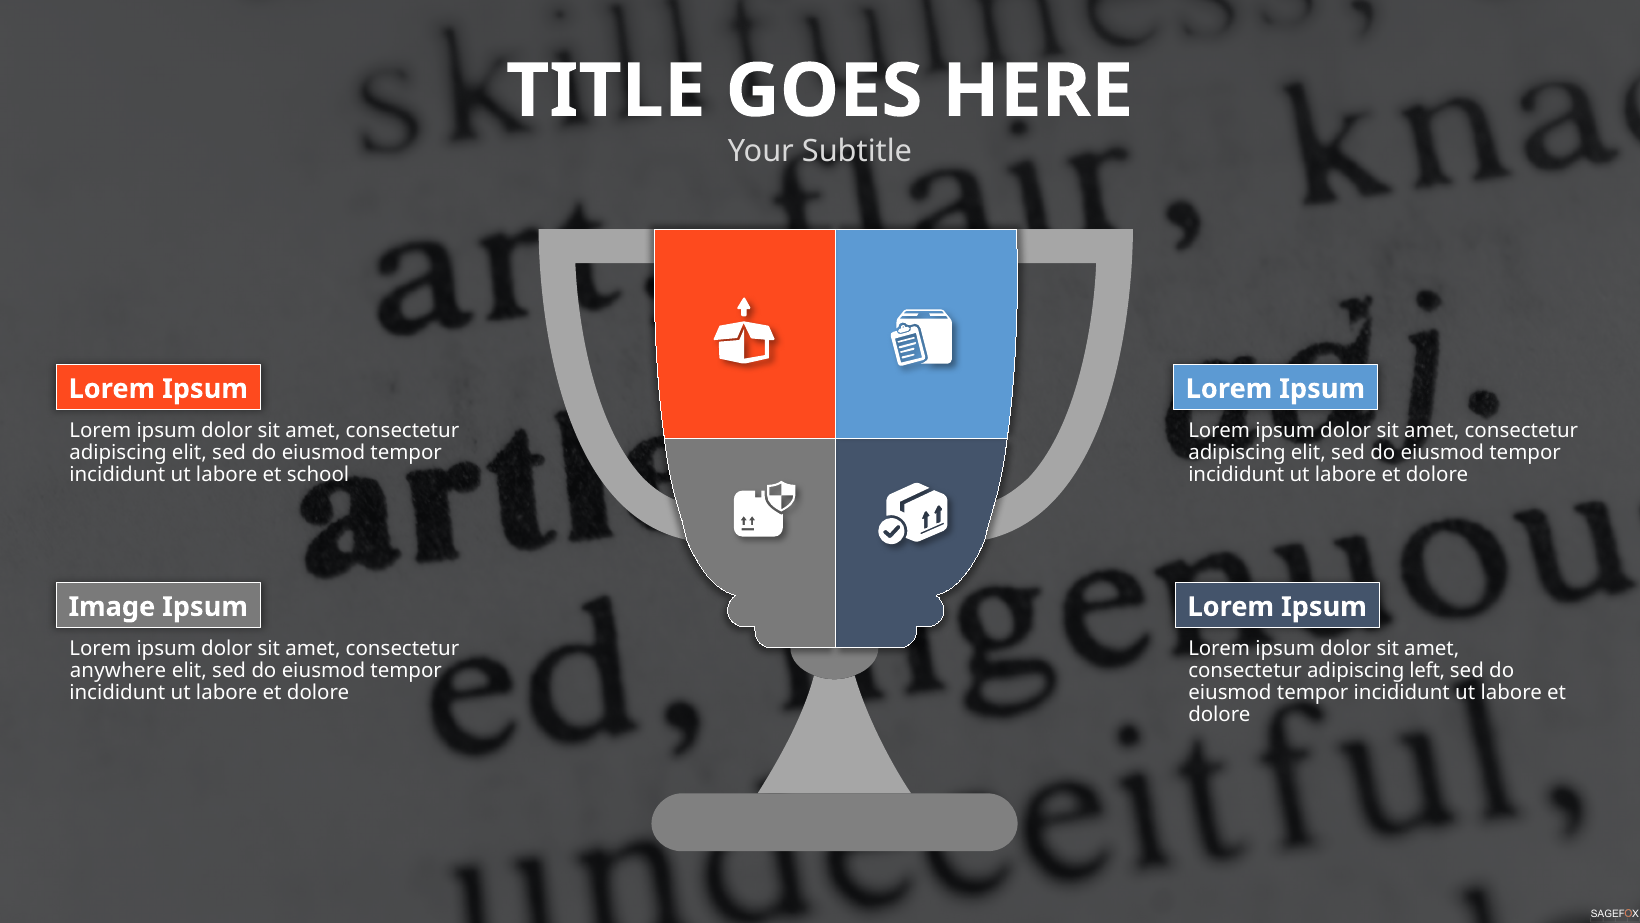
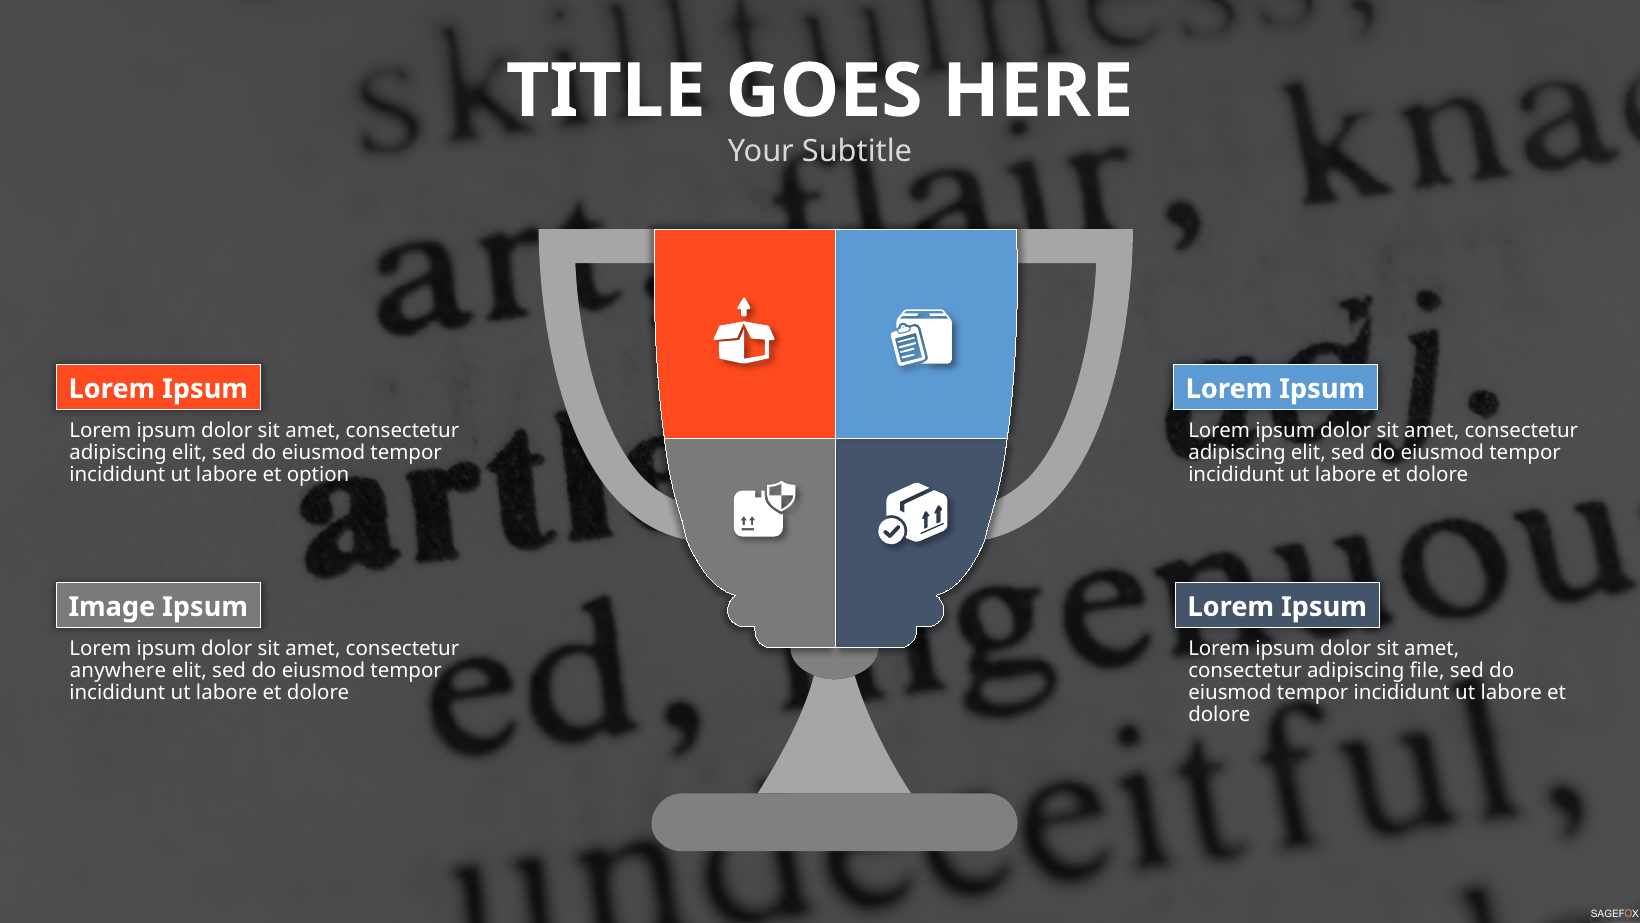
school: school -> option (318, 474)
left: left -> file (1427, 670)
